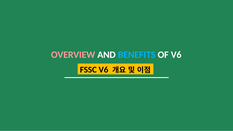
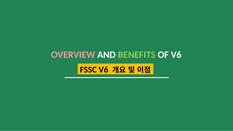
BENEFITS colour: light blue -> light green (137, 55)
